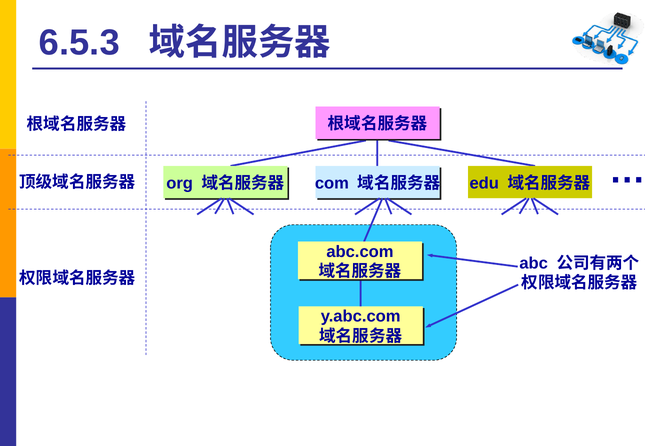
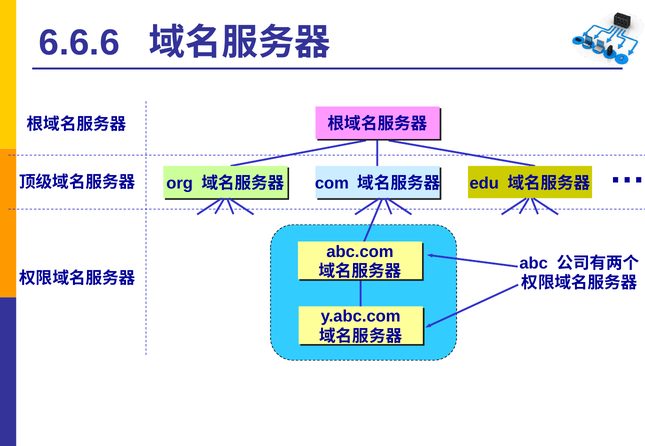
6.5.3: 6.5.3 -> 6.6.6 (79, 43)
